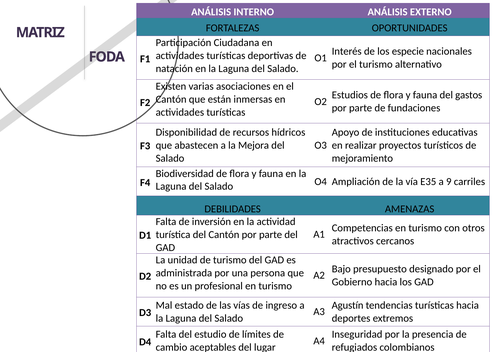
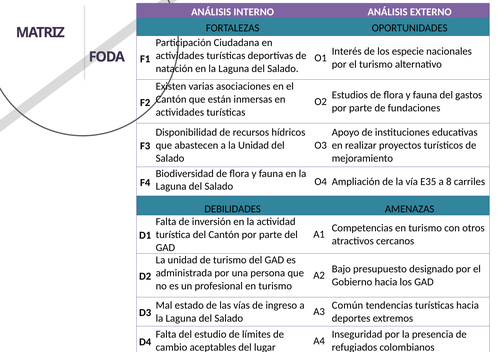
a la Mejora: Mejora -> Unidad (254, 145)
9: 9 -> 8 (449, 181)
Agustín: Agustín -> Común (347, 305)
